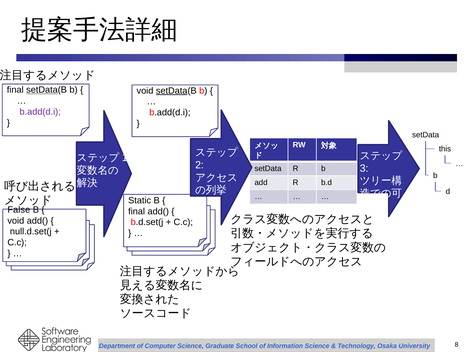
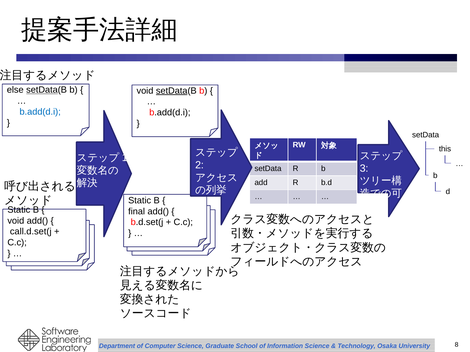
final: final -> else (15, 90)
b.add(d.i colour: purple -> blue (40, 112)
False: False -> Static (19, 210)
null.d.set(j: null.d.set(j -> call.d.set(j (31, 232)
